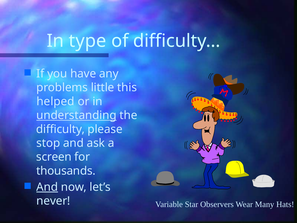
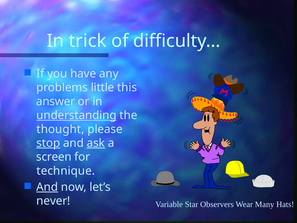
type: type -> trick (88, 41)
helped: helped -> answer (56, 101)
difficulty: difficulty -> thought (60, 129)
stop underline: none -> present (48, 143)
ask underline: none -> present (96, 143)
thousands: thousands -> technique (66, 171)
